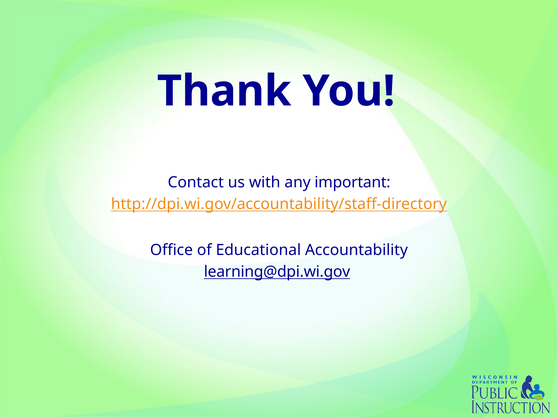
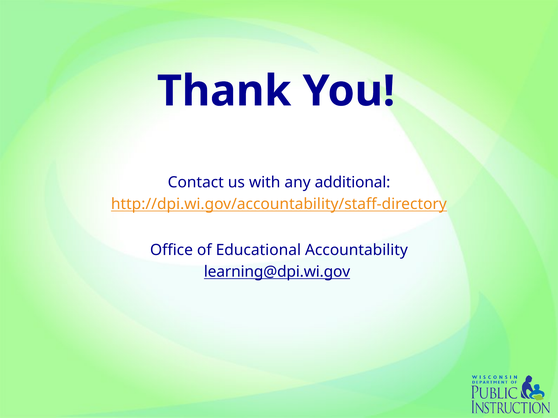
important: important -> additional (353, 182)
